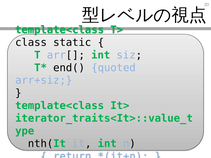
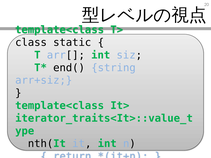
quoted: quoted -> string (114, 68)
